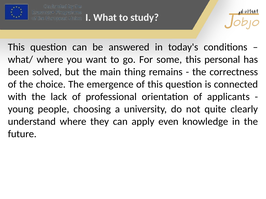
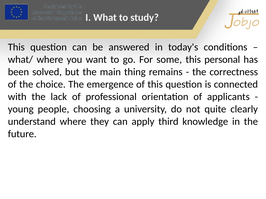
even: even -> third (168, 122)
